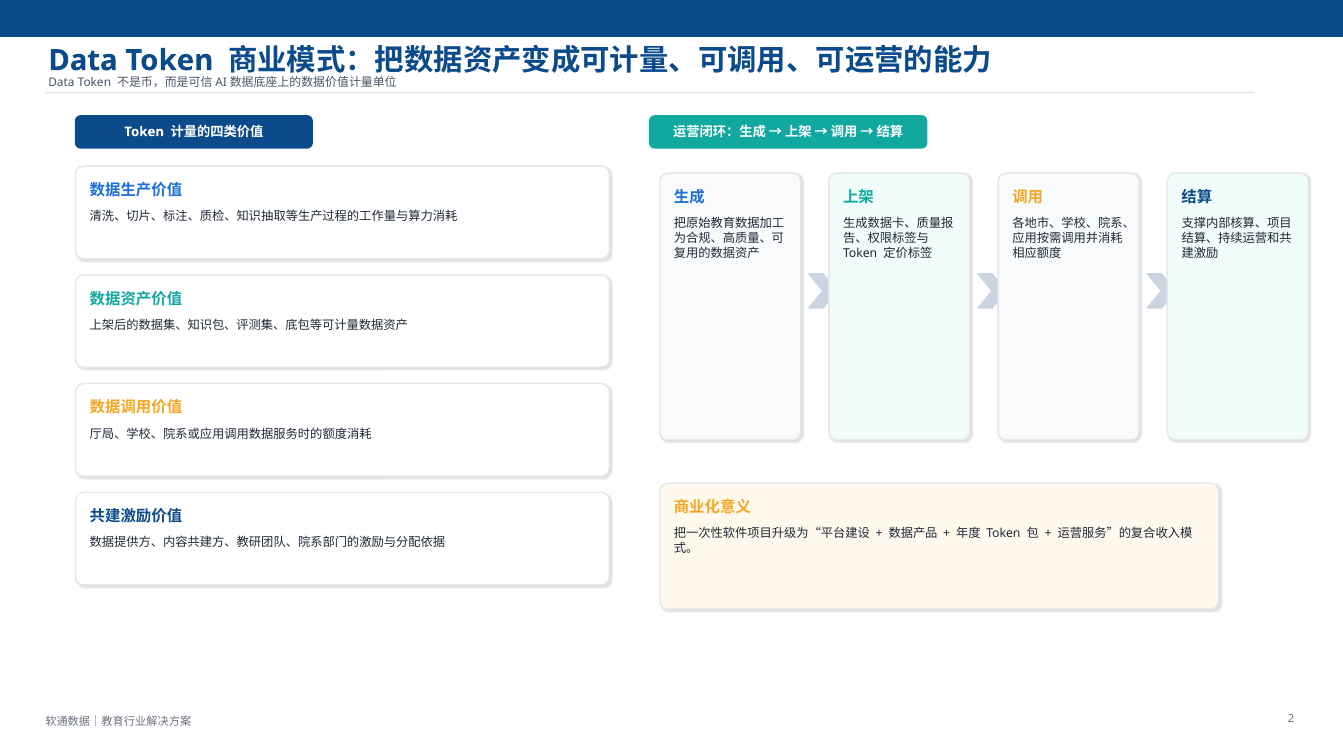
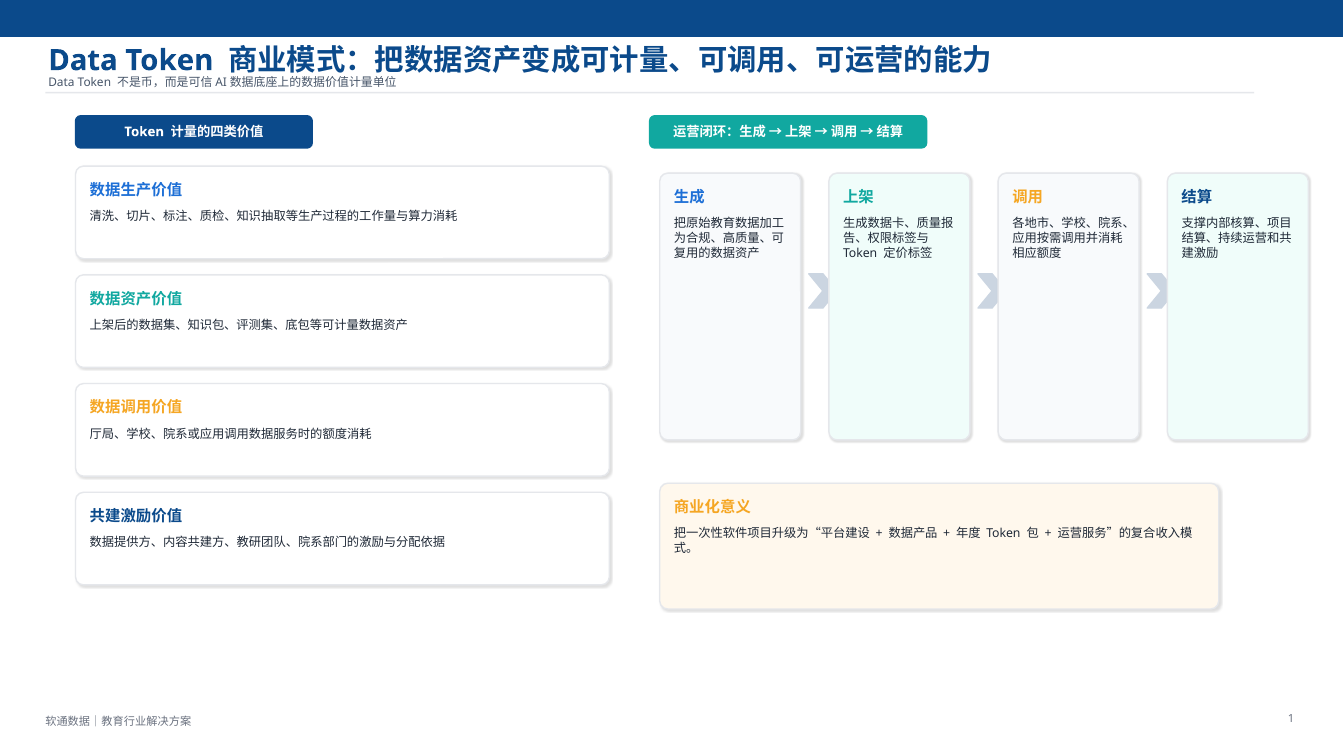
2: 2 -> 1 (1291, 719)
